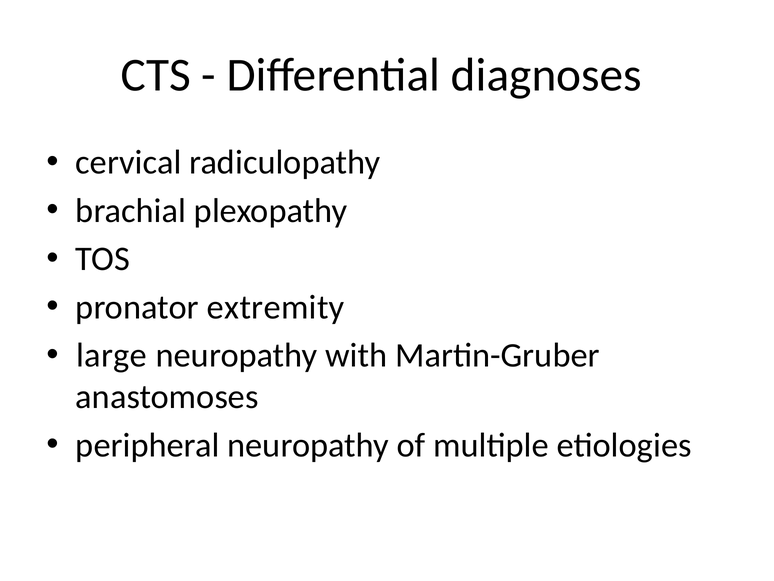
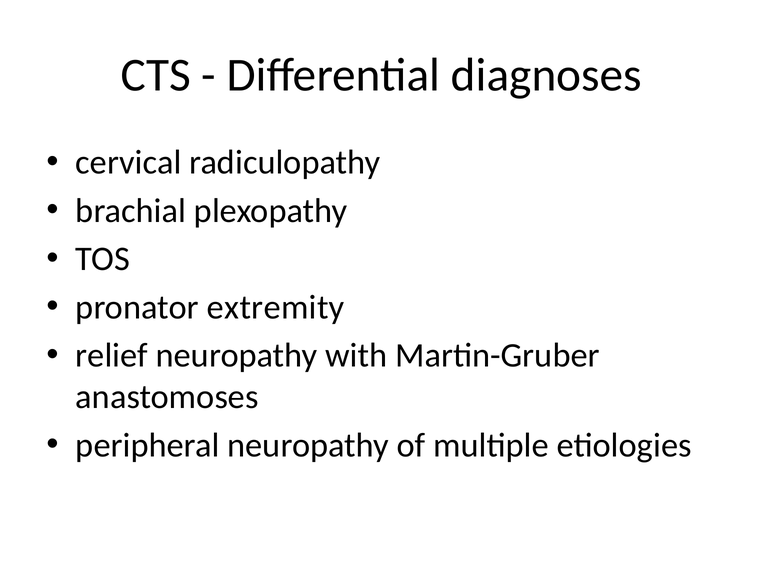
large: large -> relief (112, 355)
